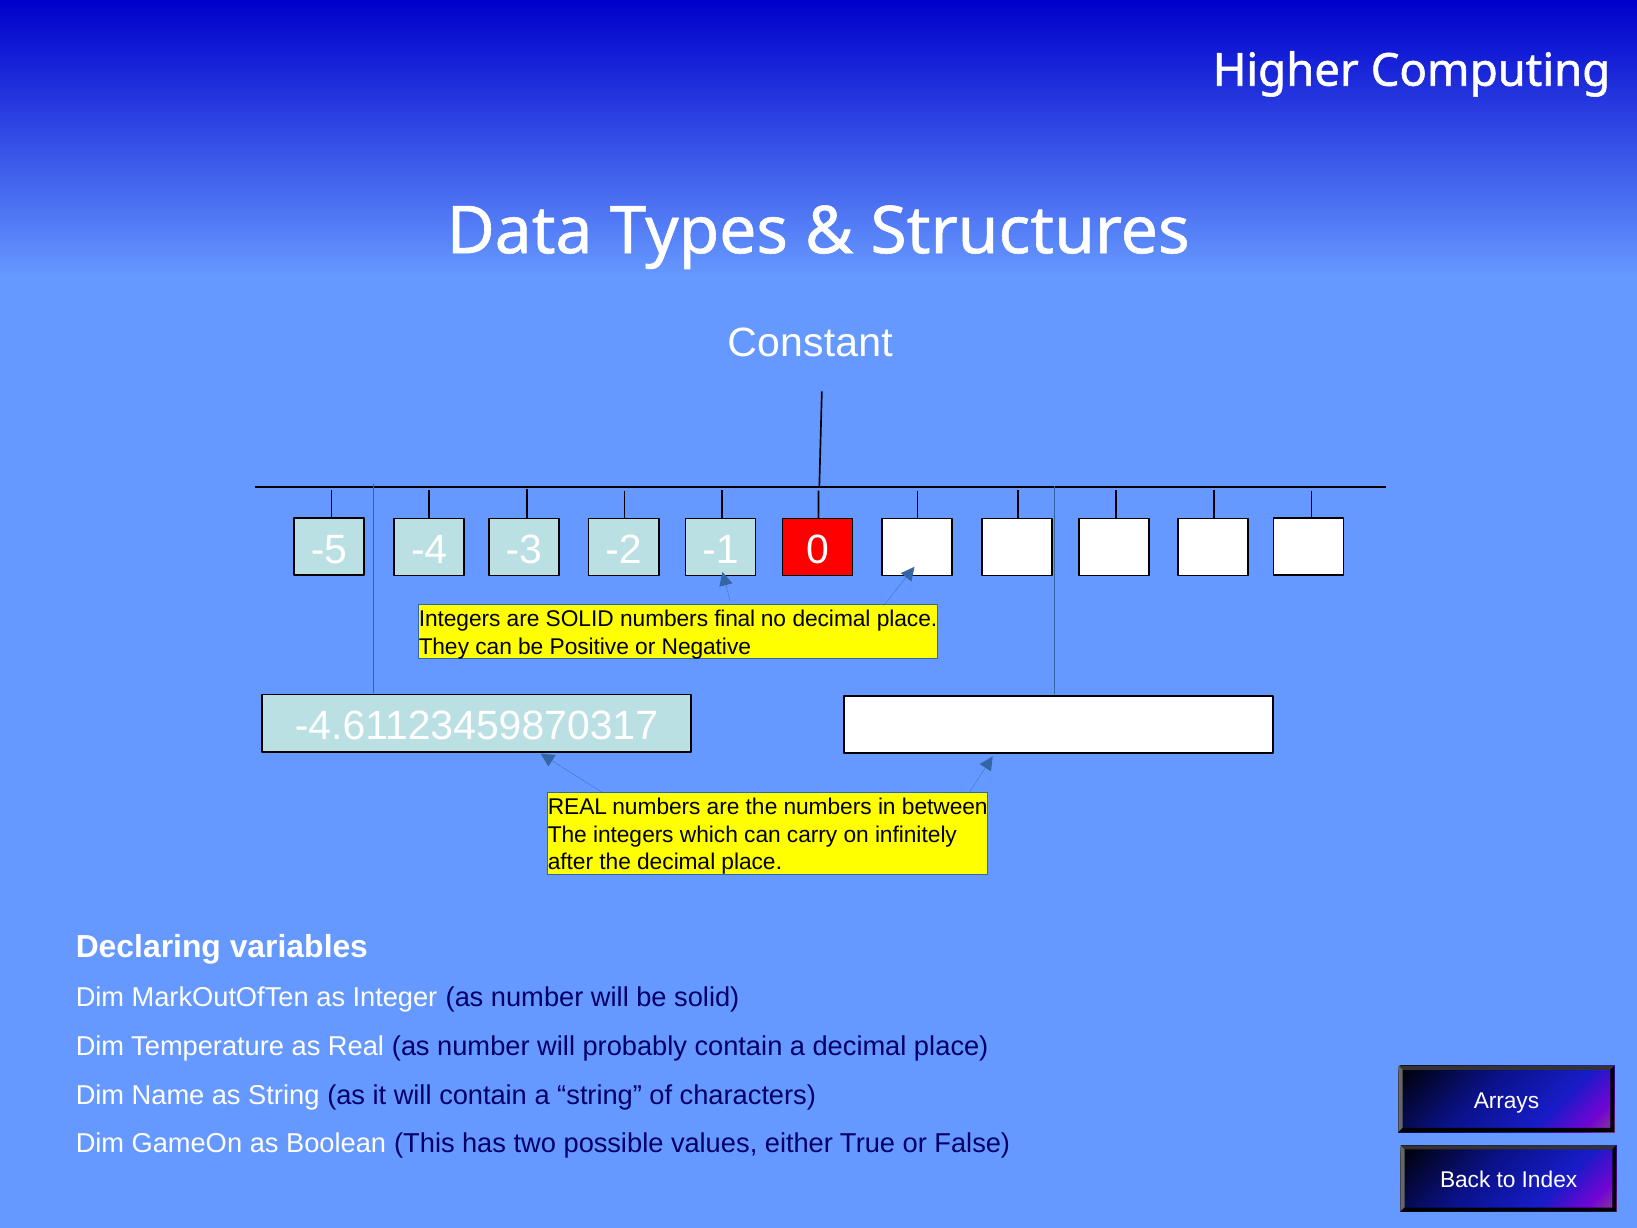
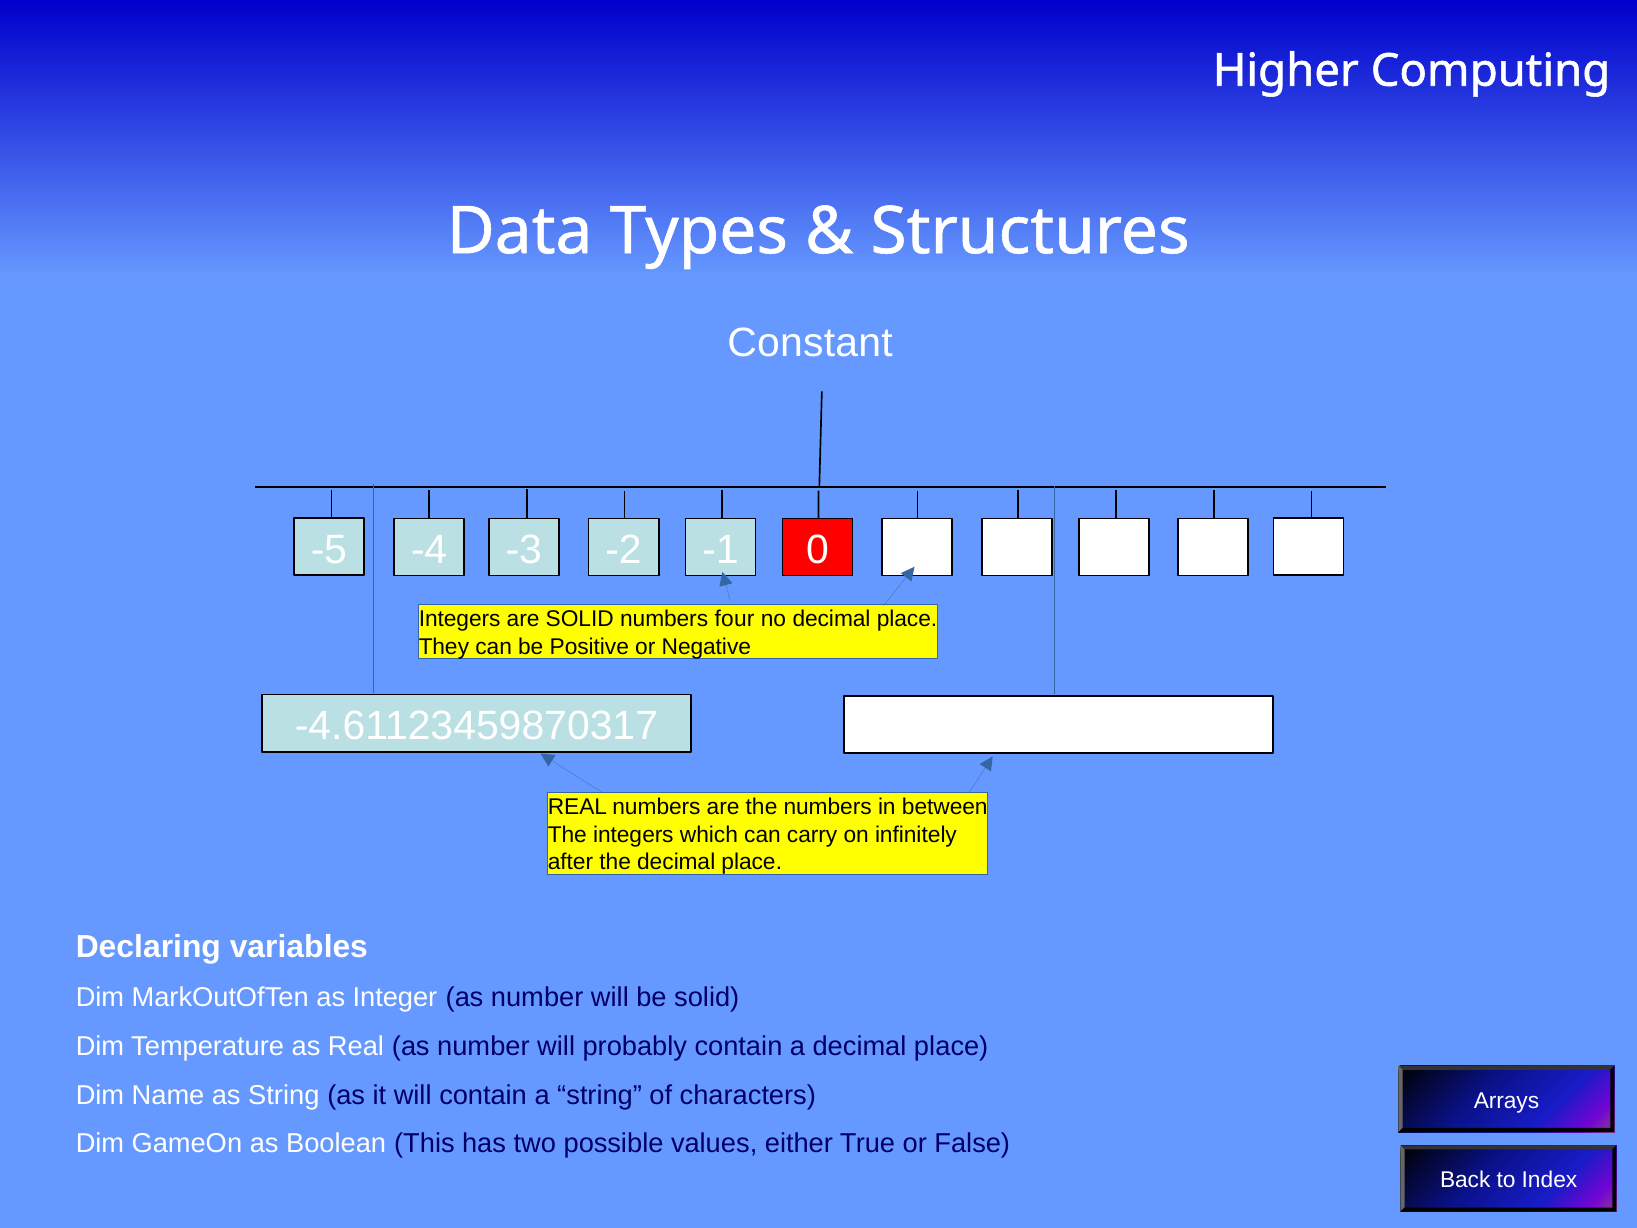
final: final -> four (735, 619)
